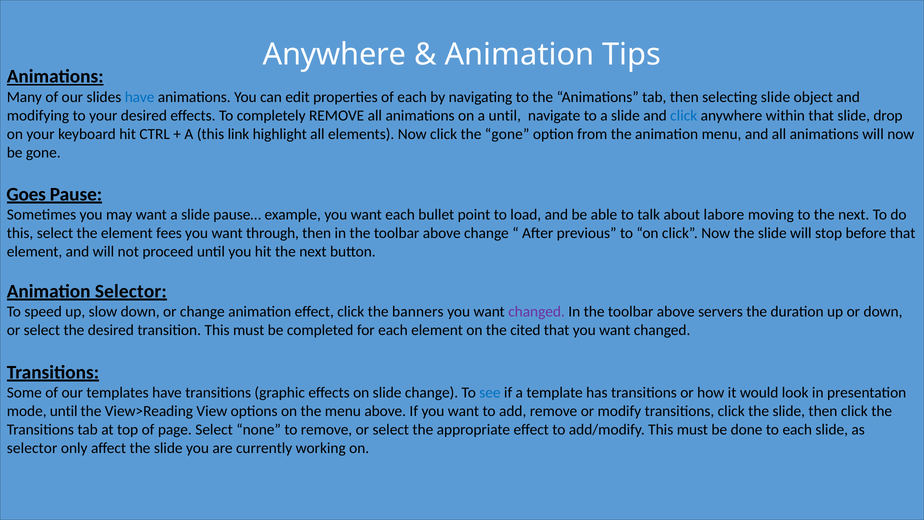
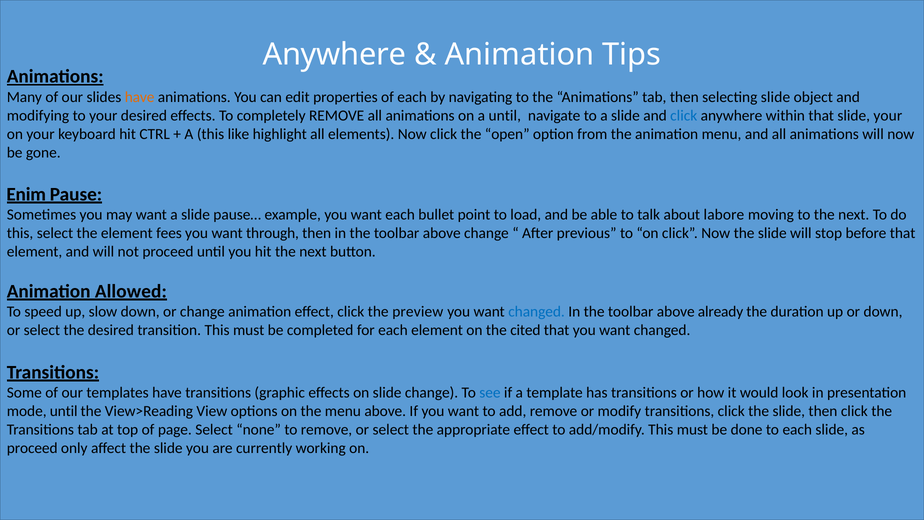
have colour: blue -> orange (140, 97)
slide drop: drop -> your (888, 115)
link: link -> like (238, 134)
the gone: gone -> open (507, 134)
Goes: Goes -> Enim (26, 194)
Animation Selector: Selector -> Allowed (131, 291)
banners: banners -> preview (418, 312)
changed colour: purple -> blue (537, 312)
servers: servers -> already (721, 312)
selector: selector -> proceed (32, 448)
